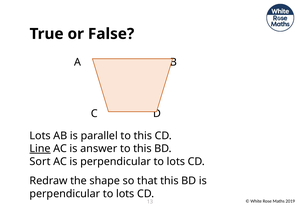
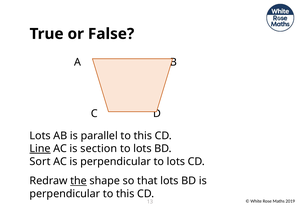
answer: answer -> section (99, 149)
this: this -> lots (142, 149)
the underline: none -> present (79, 181)
that this: this -> lots (169, 181)
lots: lots -> this (125, 194)
